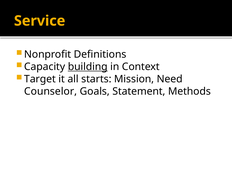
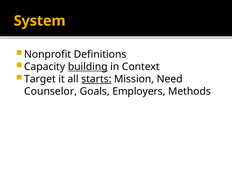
Service: Service -> System (40, 21)
starts underline: none -> present (96, 79)
Statement: Statement -> Employers (139, 91)
